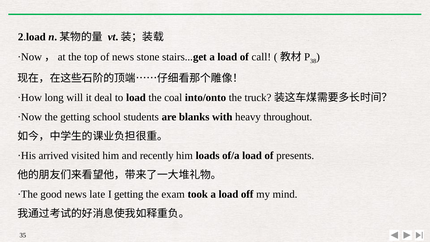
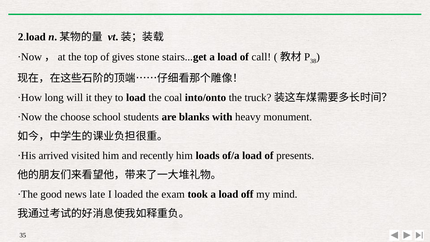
of news: news -> gives (123, 57)
deal: deal -> they (103, 97)
the getting: getting -> choose (75, 117)
throughout: throughout -> monument (288, 117)
I getting: getting -> loaded (129, 194)
